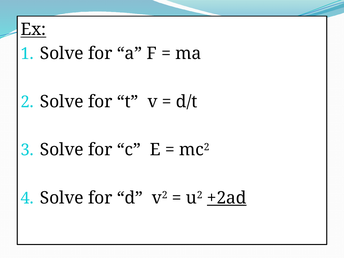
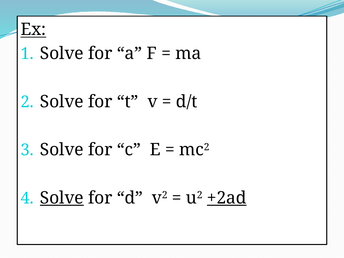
Solve underline: none -> present (62, 198)
